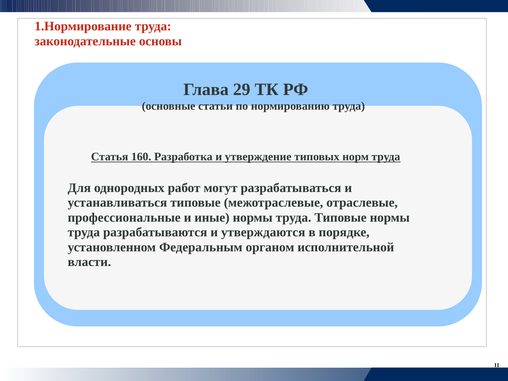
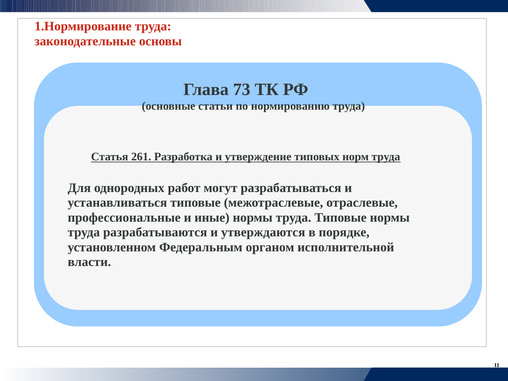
29: 29 -> 73 (242, 90)
160: 160 -> 261 (141, 157)
